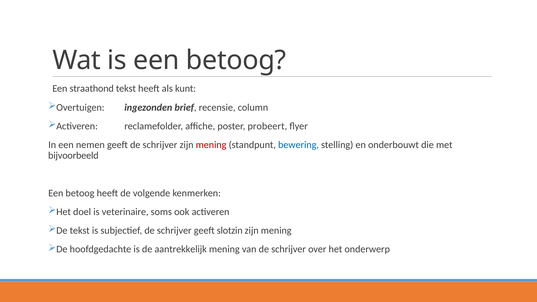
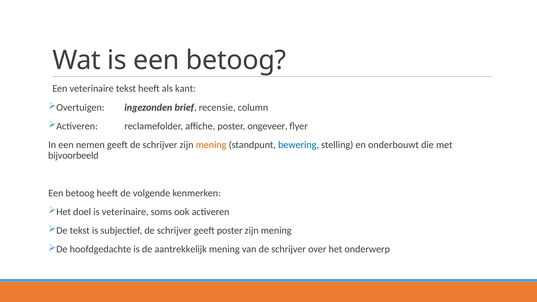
Een straathond: straathond -> veterinaire (92, 89)
kunt: kunt -> kant (185, 89)
probeert: probeert -> ongeveer (267, 126)
mening colour: red -> orange (211, 145)
geeft slotzin: slotzin -> poster (230, 231)
